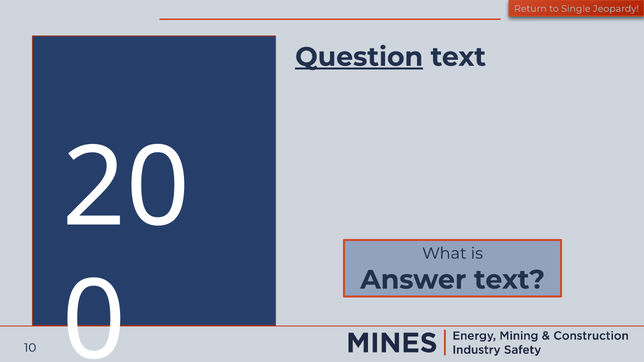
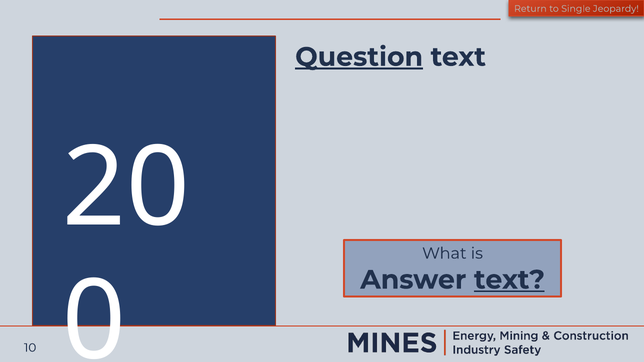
text underline: none -> present (509, 280)
